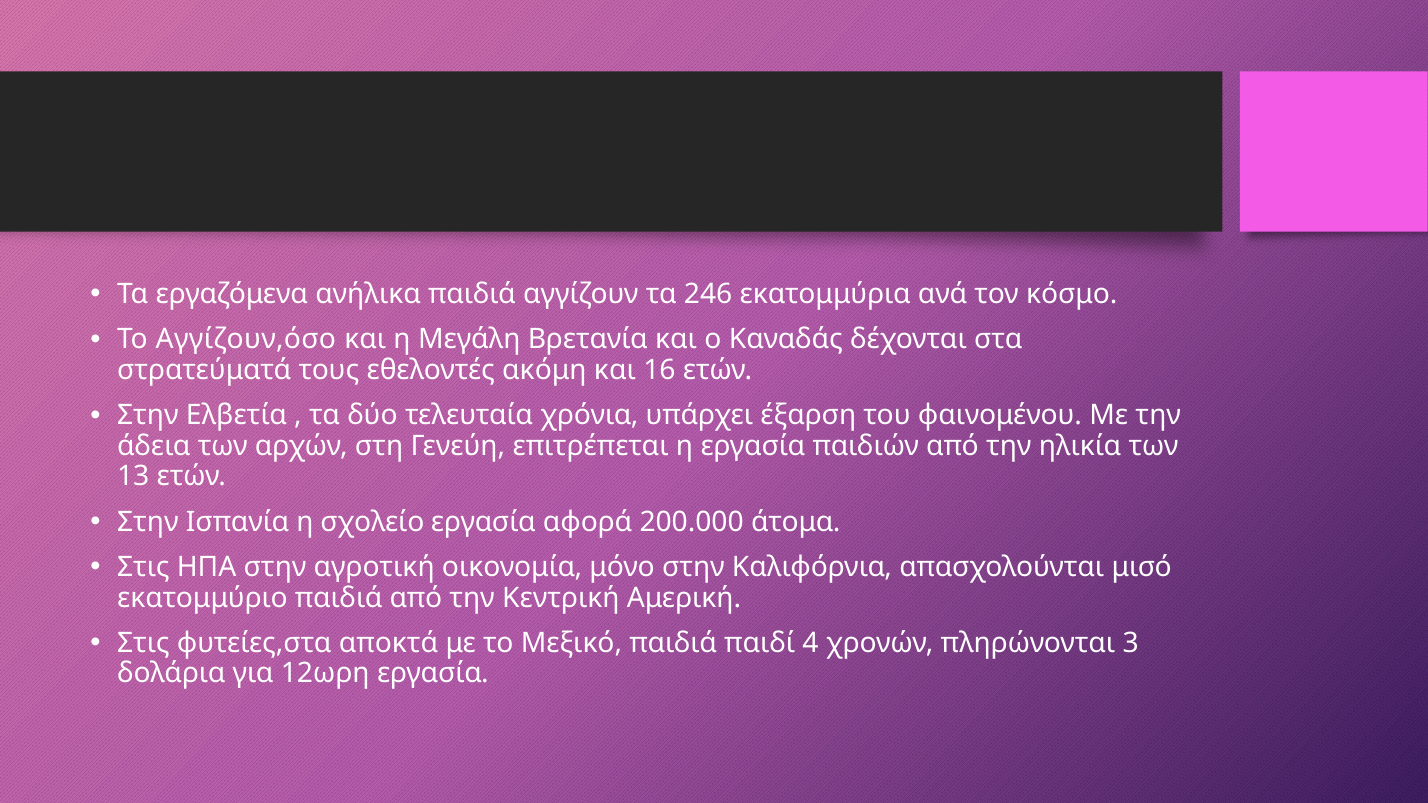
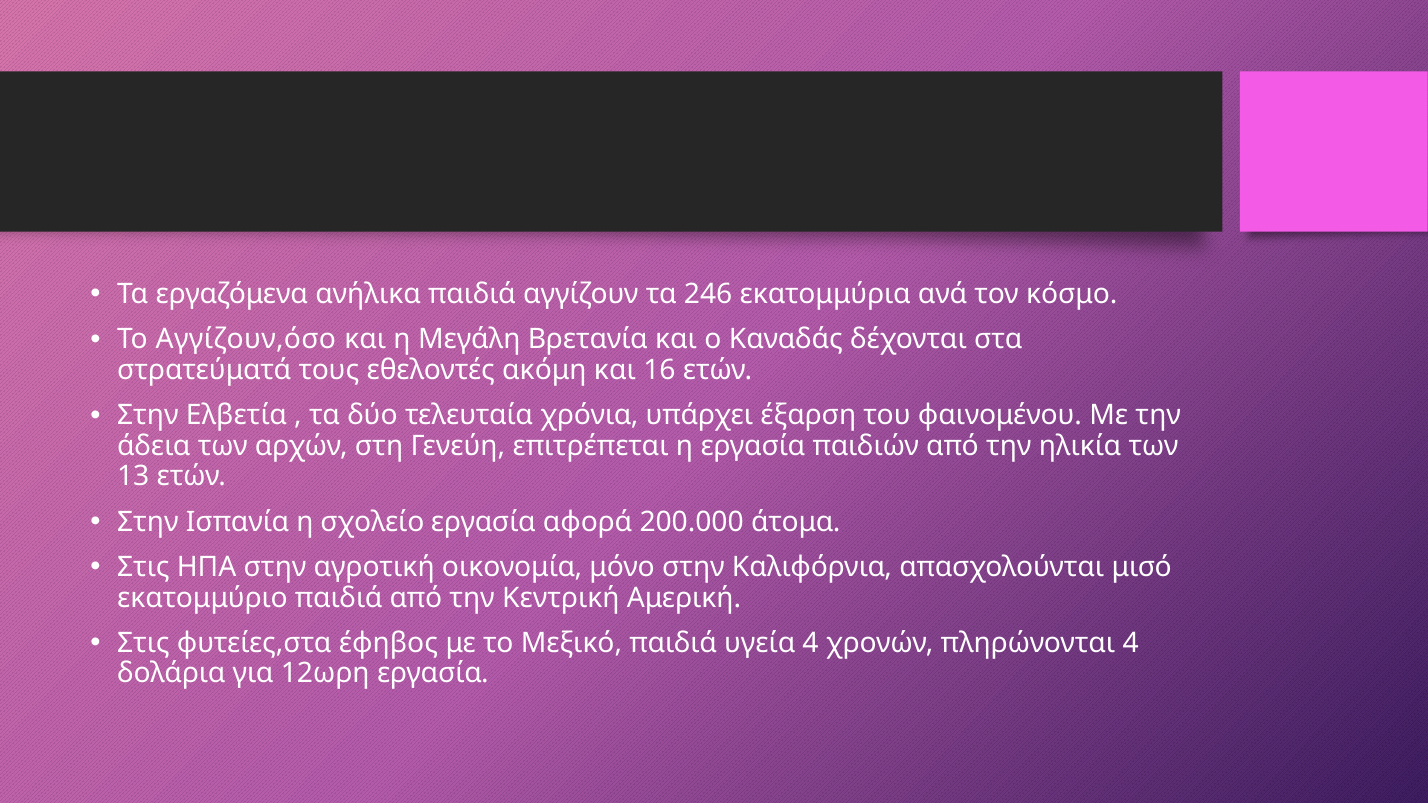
αποκτά: αποκτά -> έφηβος (388, 643)
παιδί: παιδί -> υγεία (760, 643)
πληρώνονται 3: 3 -> 4 (1131, 643)
